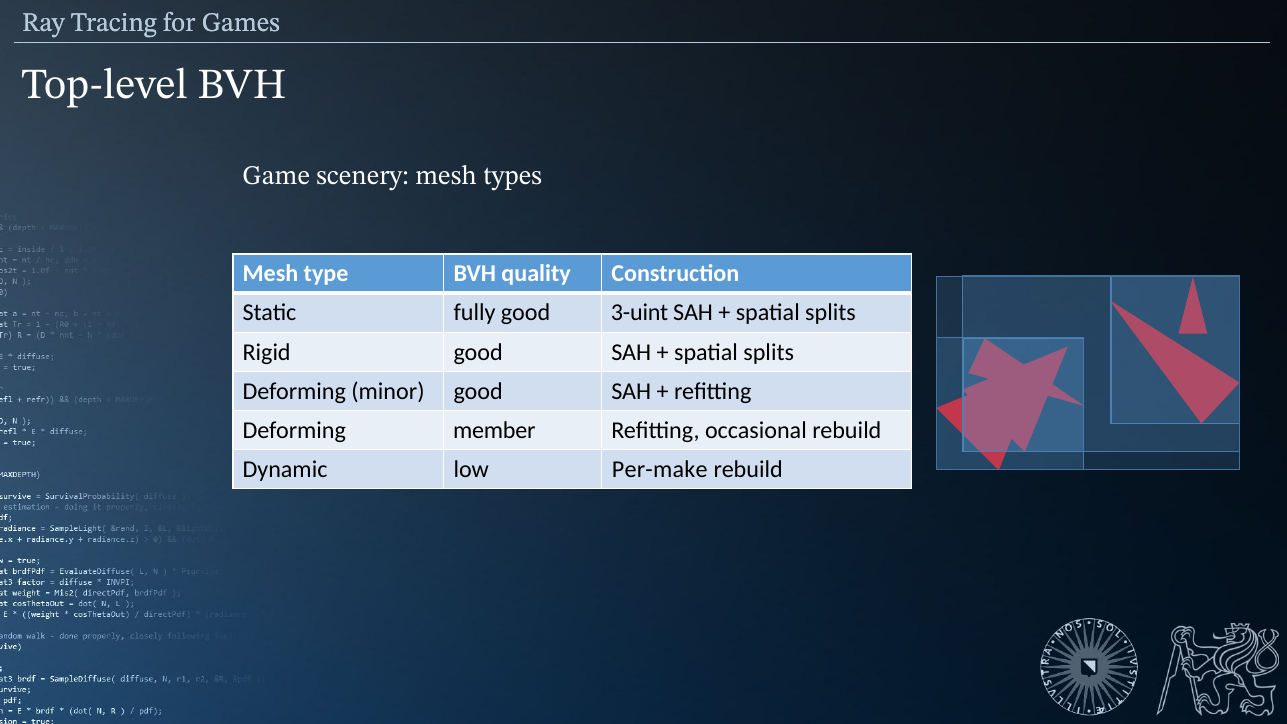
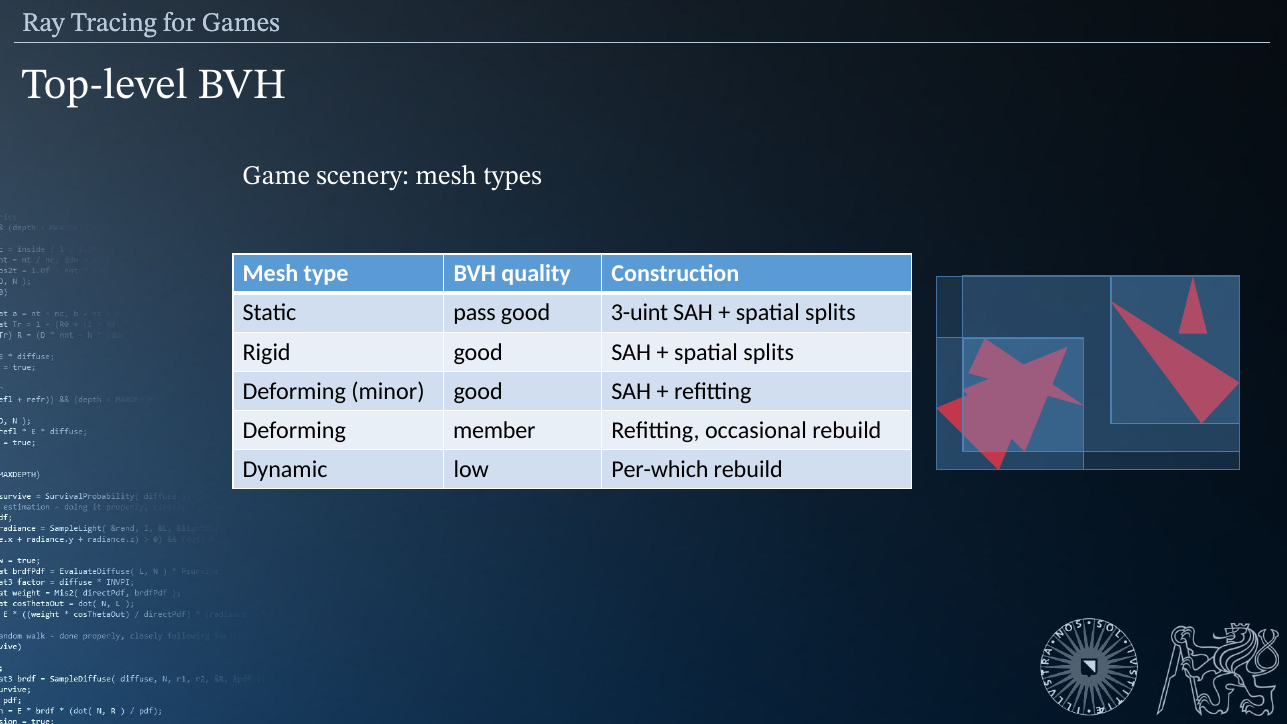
fully: fully -> pass (475, 313)
Per-make: Per-make -> Per-which (660, 470)
